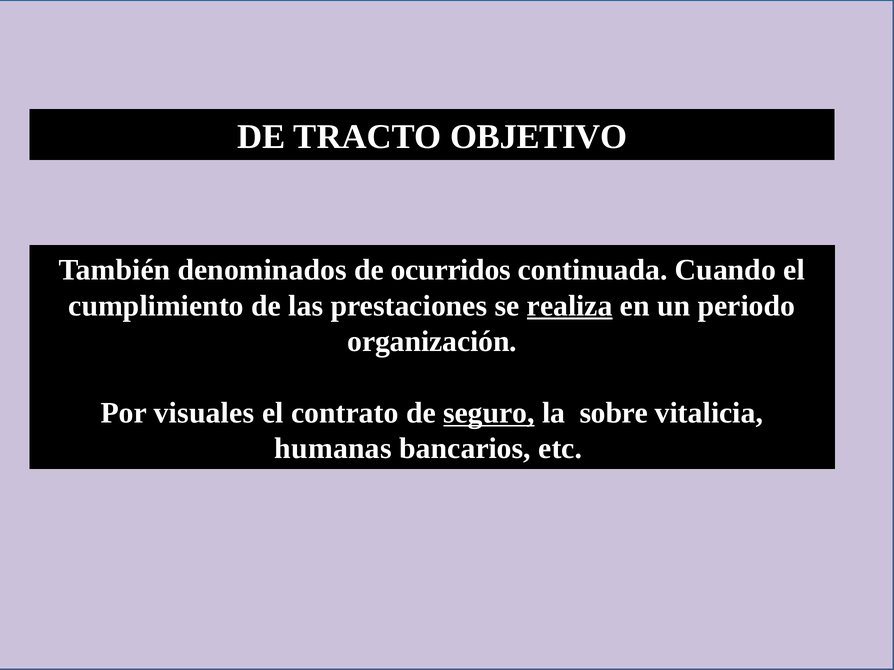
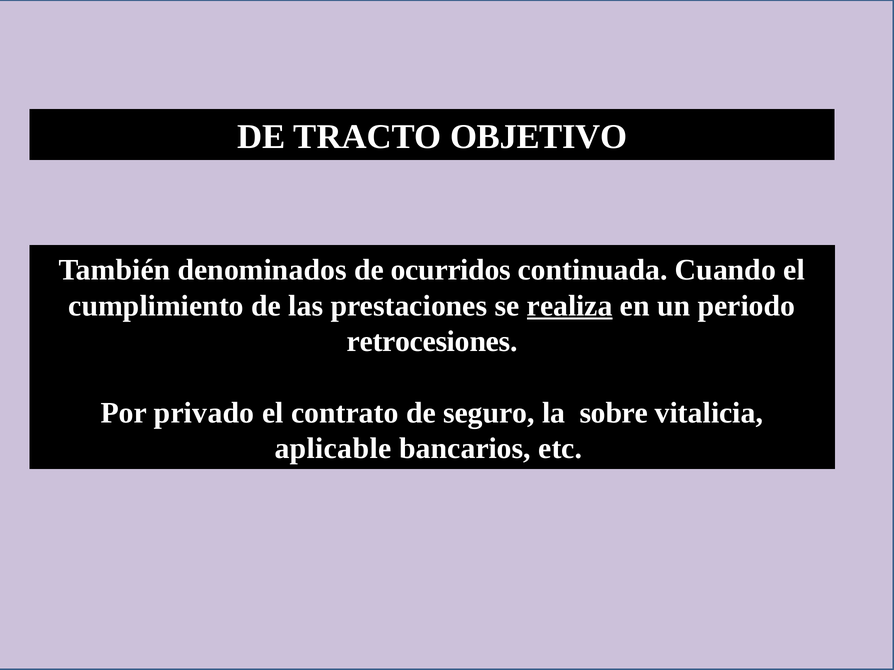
organización: organización -> retrocesiones (432, 342)
visuales: visuales -> privado (204, 413)
seguro underline: present -> none (489, 413)
humanas: humanas -> aplicable (333, 449)
